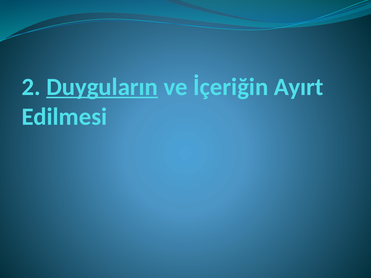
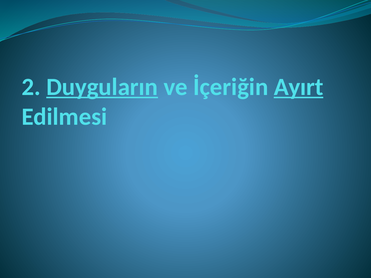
Ayırt underline: none -> present (299, 87)
